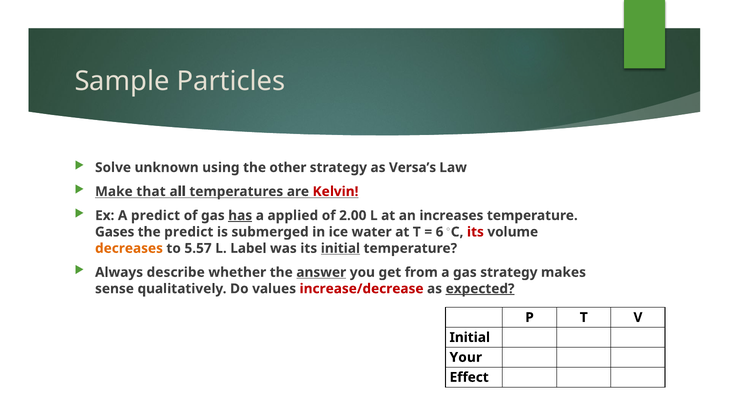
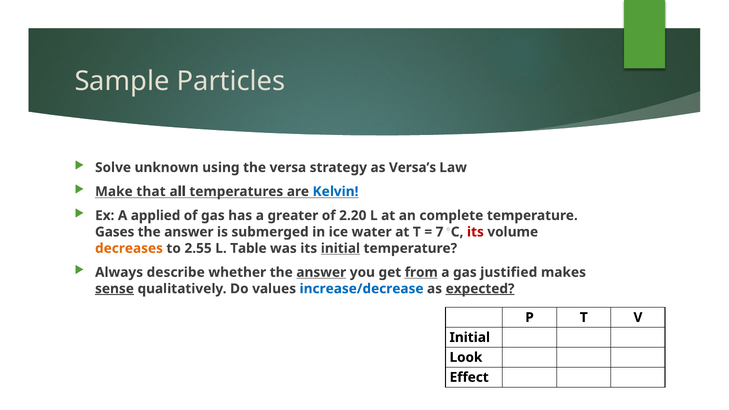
other: other -> versa (288, 168)
Kelvin colour: red -> blue (335, 192)
A predict: predict -> applied (156, 216)
has underline: present -> none (240, 216)
applied: applied -> greater (293, 216)
2.00: 2.00 -> 2.20 (353, 216)
increases: increases -> complete (451, 216)
predict: predict -> answer (189, 232)
6: 6 -> 7 (440, 232)
5.57: 5.57 -> 2.55 (198, 248)
Label: Label -> Table (248, 248)
from underline: none -> present (421, 272)
gas strategy: strategy -> justified (509, 272)
sense underline: none -> present (114, 289)
increase/decrease colour: red -> blue (362, 289)
Your: Your -> Look (466, 357)
